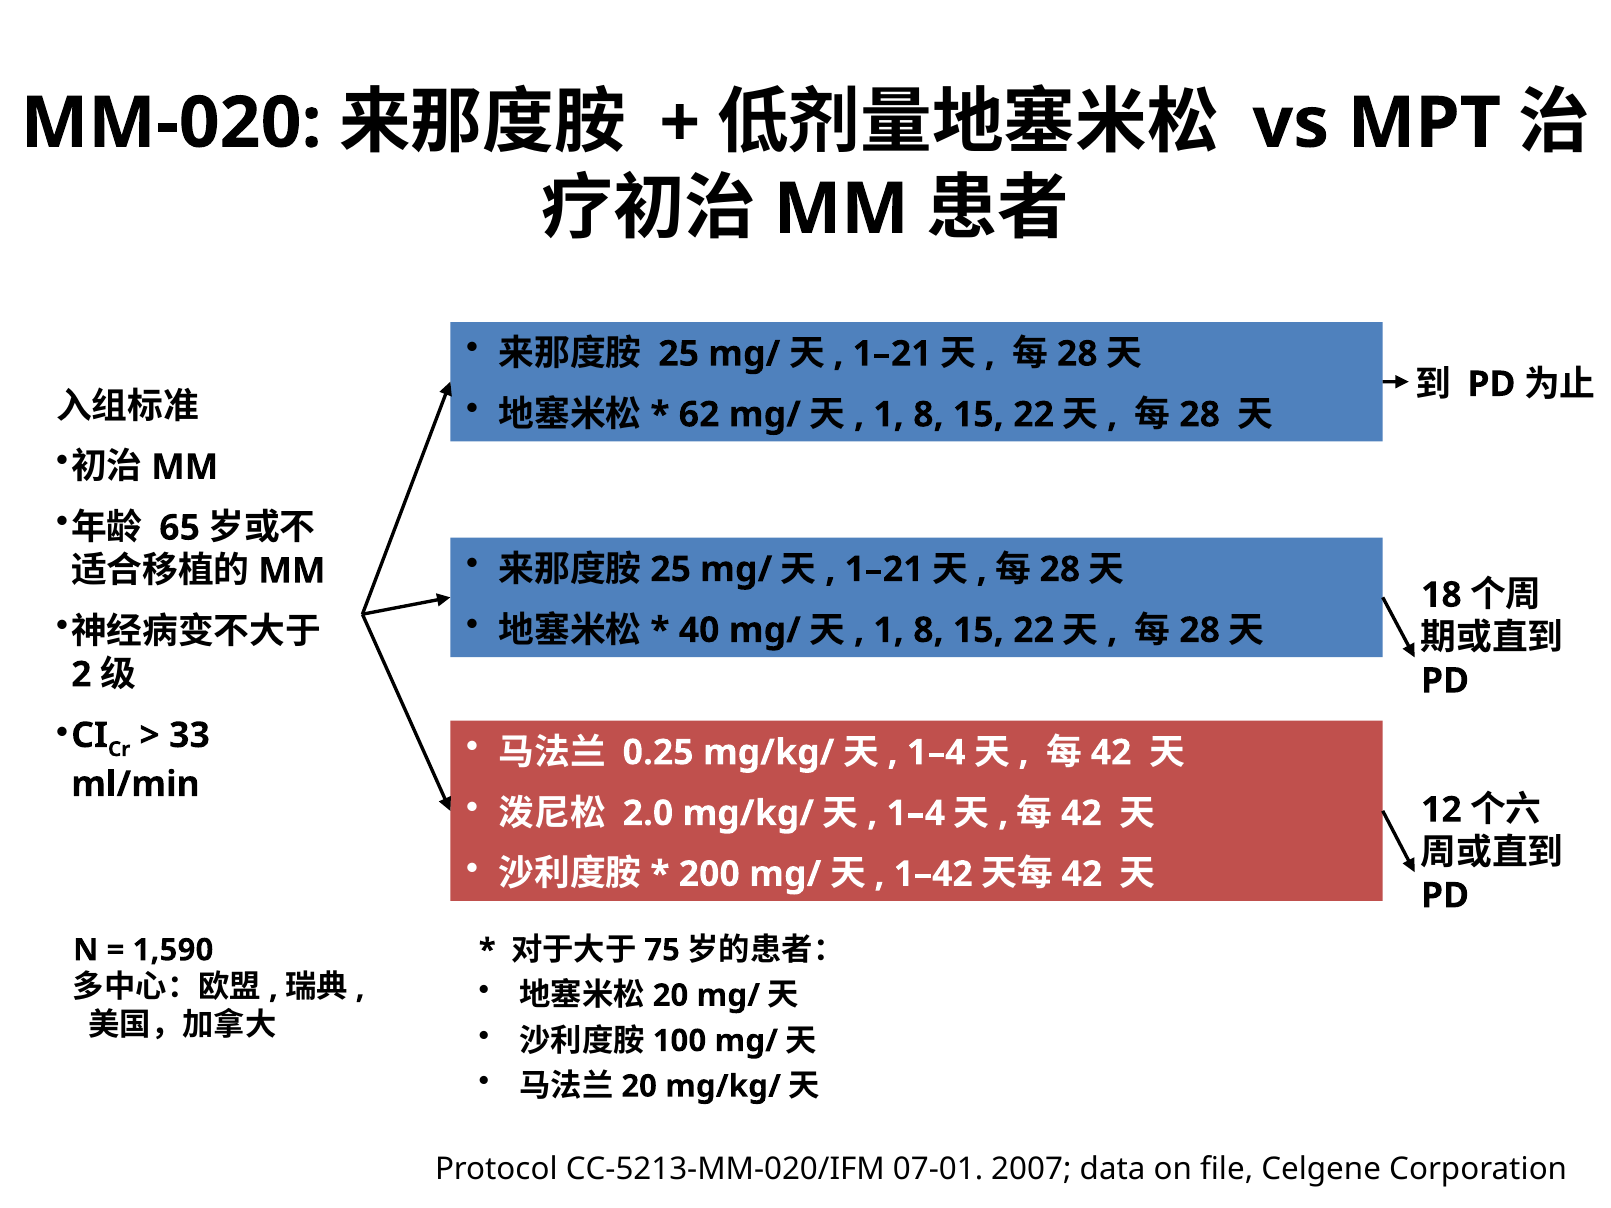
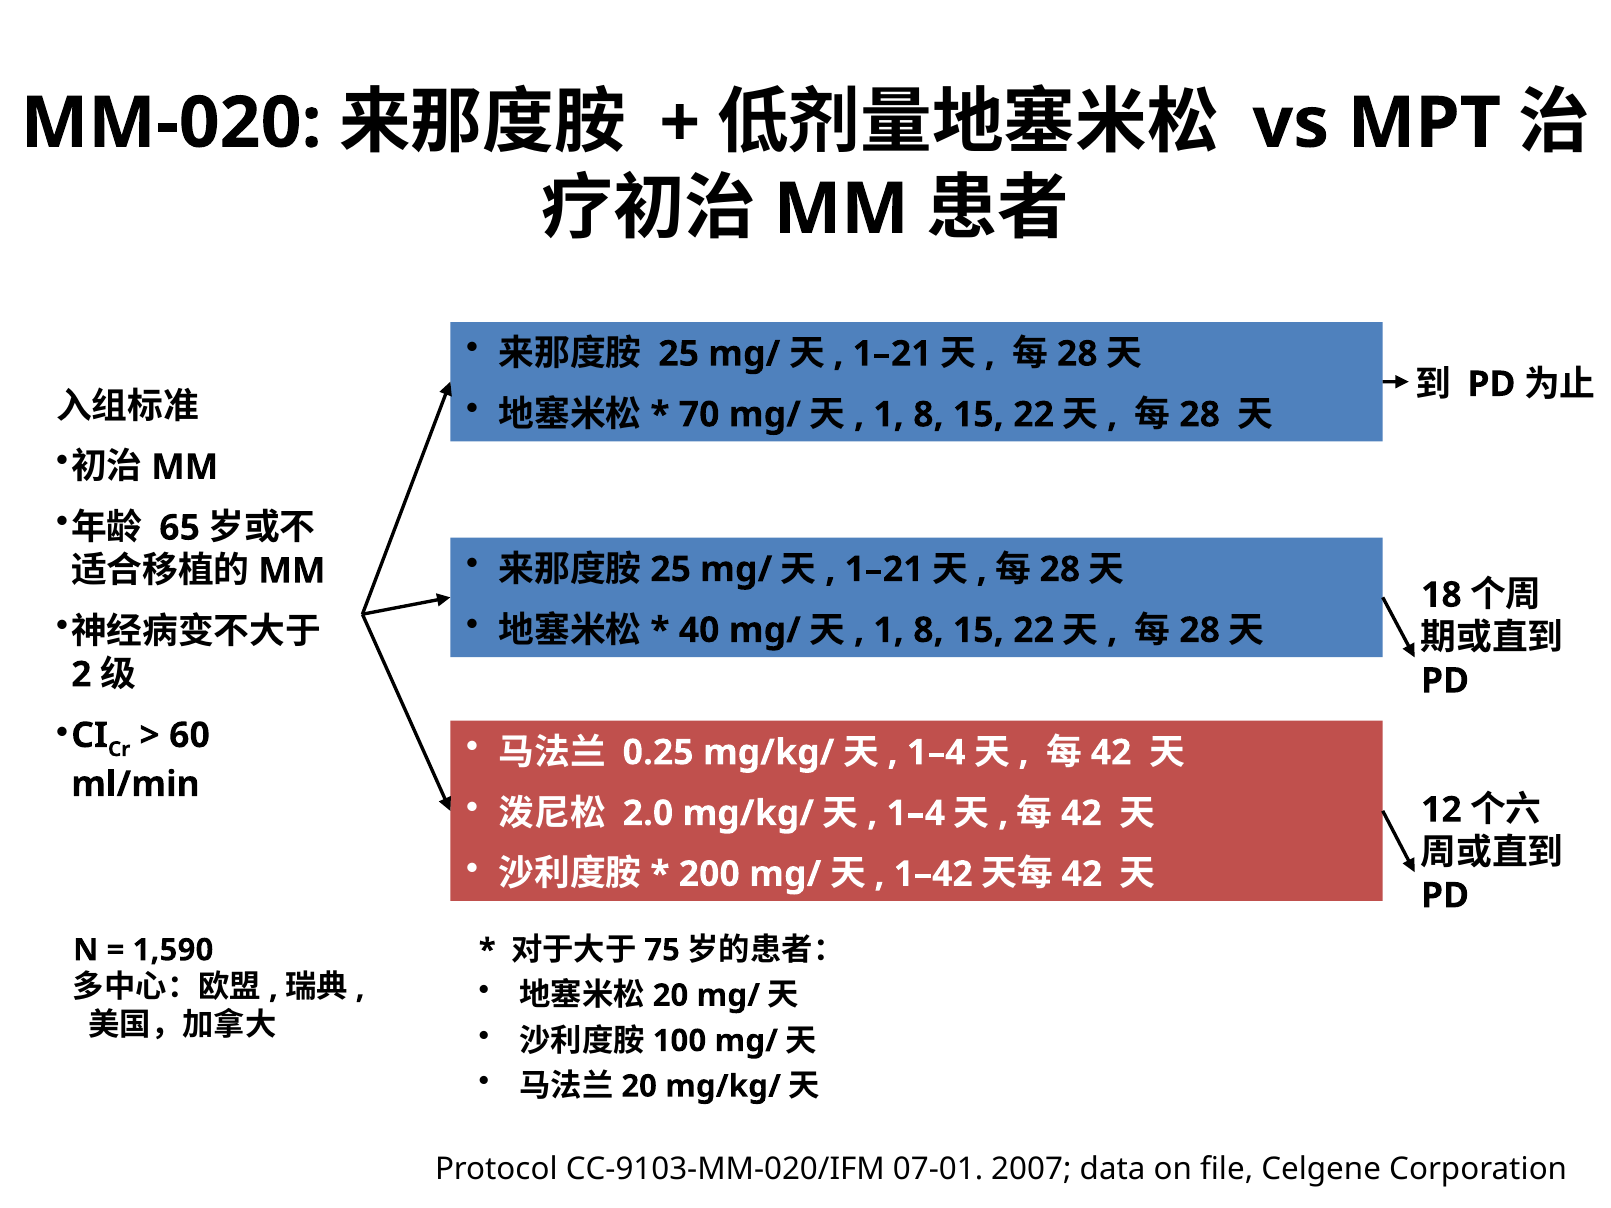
62: 62 -> 70 (699, 415)
33: 33 -> 60 (190, 736)
CC-5213-MM-020/IFM: CC-5213-MM-020/IFM -> CC-9103-MM-020/IFM (725, 1169)
